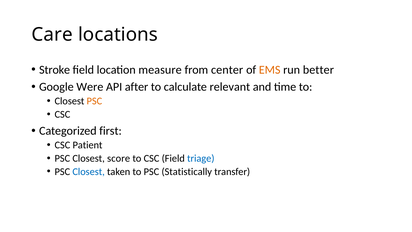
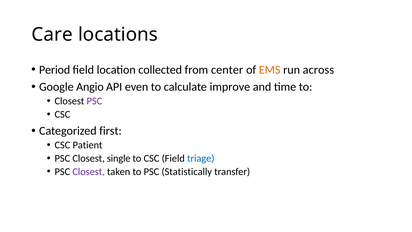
Stroke: Stroke -> Period (55, 70)
measure: measure -> collected (160, 70)
better: better -> across (318, 70)
Were: Were -> Angio (90, 87)
after: after -> even (137, 87)
relevant: relevant -> improve (230, 87)
PSC colour: orange -> purple (94, 101)
score: score -> single (119, 158)
Closest colour: blue -> purple (89, 171)
